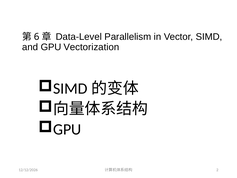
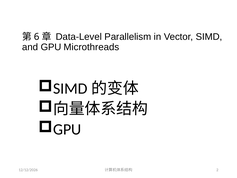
Vectorization: Vectorization -> Microthreads (91, 47)
